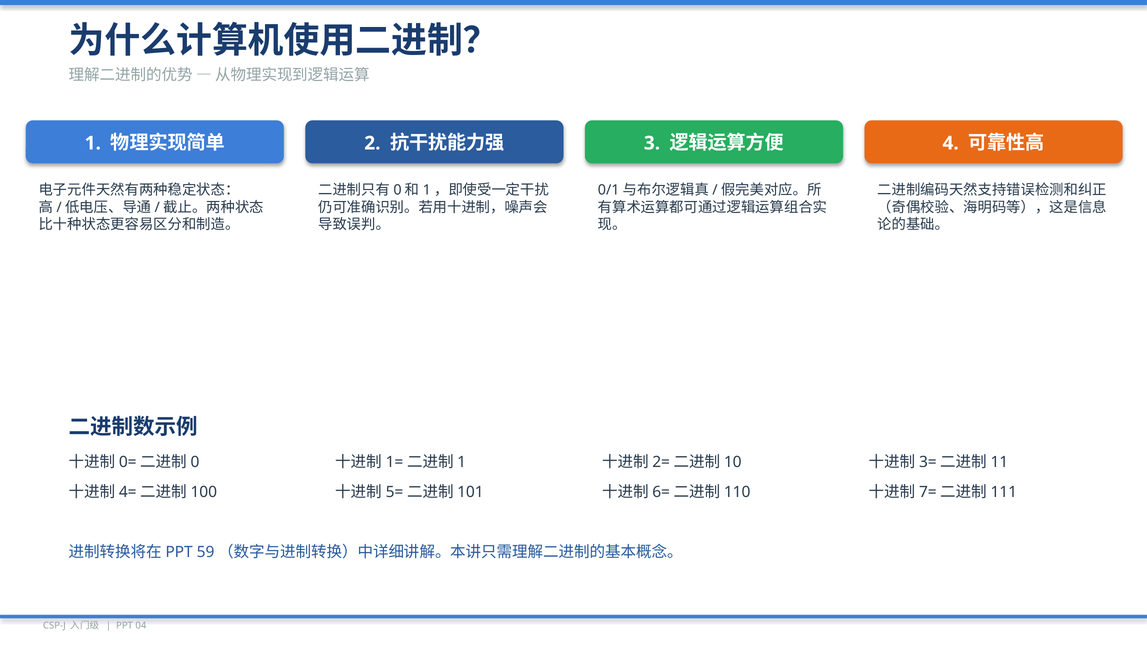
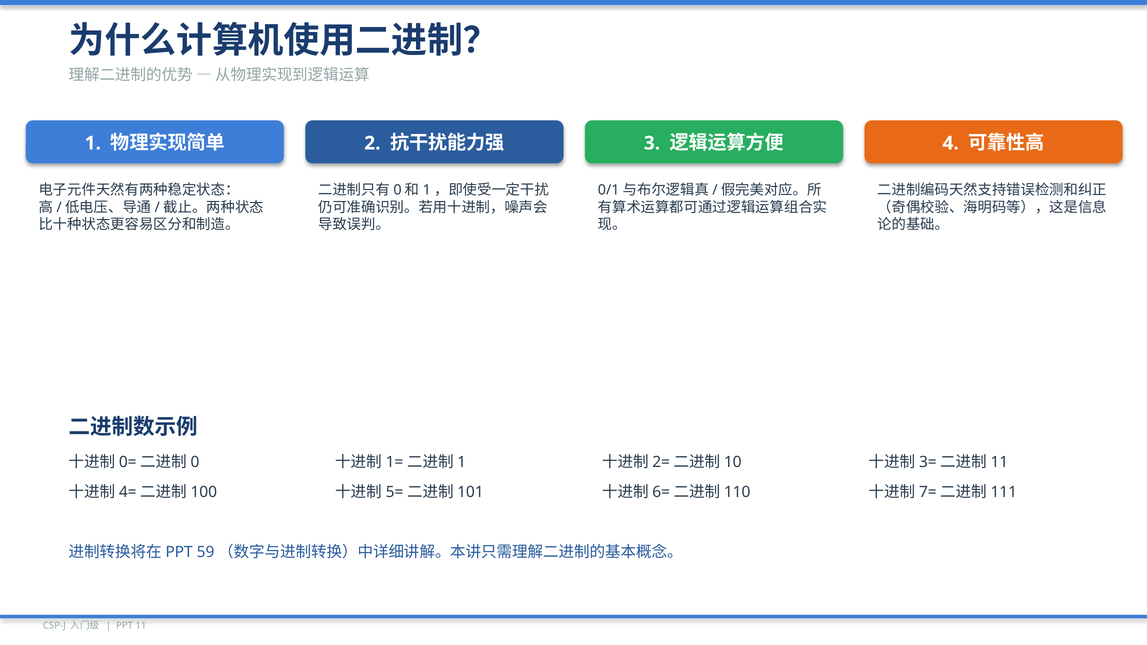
04: 04 -> 11 (141, 626)
